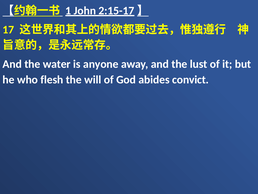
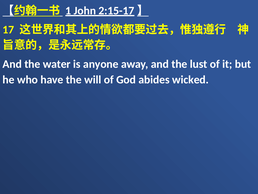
flesh: flesh -> have (52, 79)
convict: convict -> wicked (190, 79)
